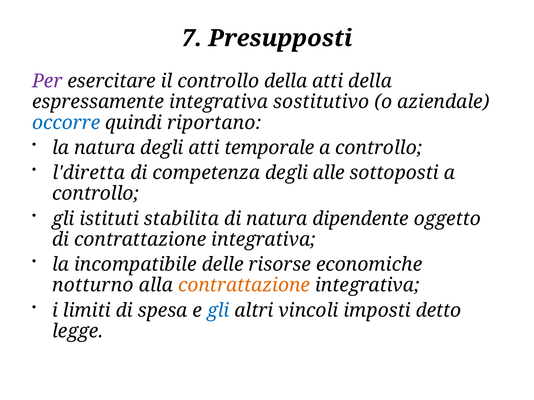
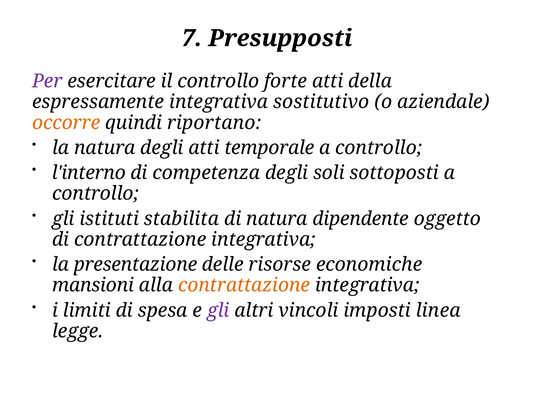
controllo della: della -> forte (286, 81)
occorre colour: blue -> orange (66, 123)
l'diretta: l'diretta -> l'interno (89, 173)
alle: alle -> soli (329, 173)
incompatibile: incompatibile -> presentazione (136, 265)
notturno: notturno -> mansioni (93, 286)
gli colour: blue -> purple (218, 311)
detto: detto -> linea (438, 311)
